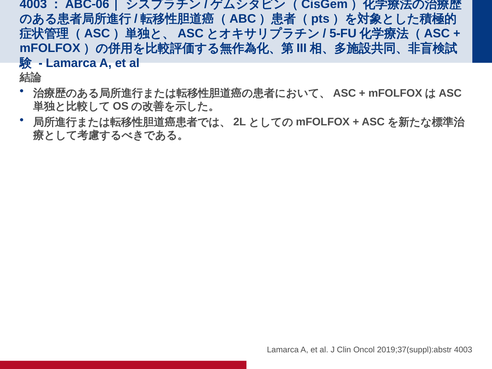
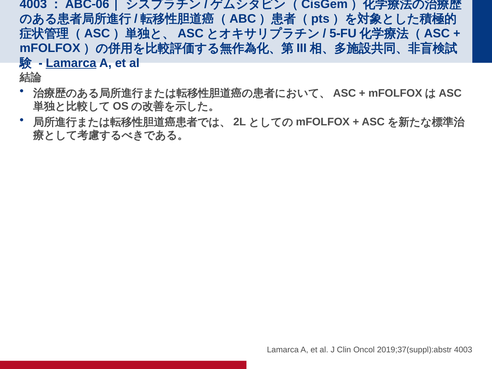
Lamarca underline: none -> present (71, 63)
